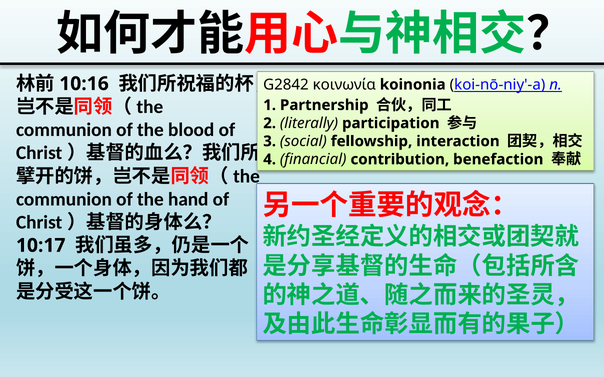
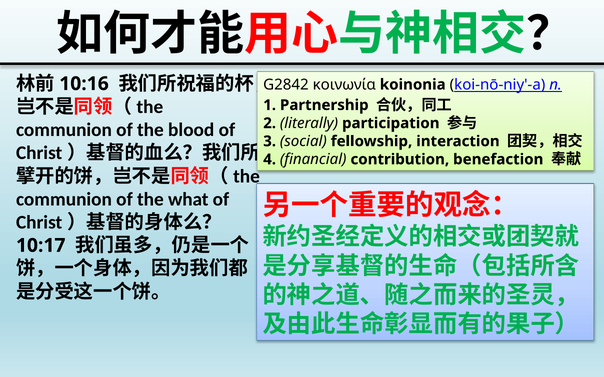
hand: hand -> what (188, 200)
